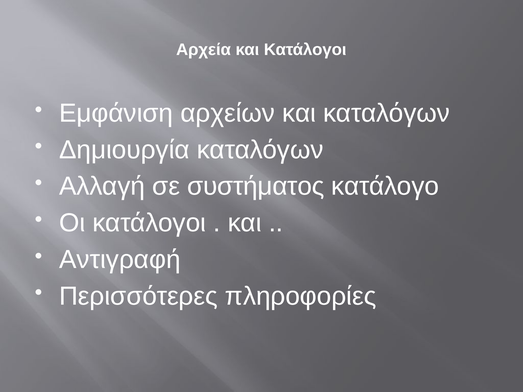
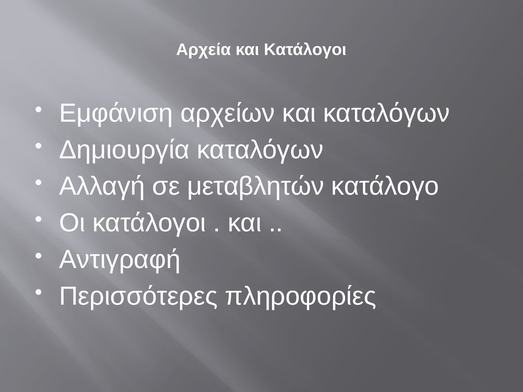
συστήματος: συστήματος -> μεταβλητών (256, 186)
